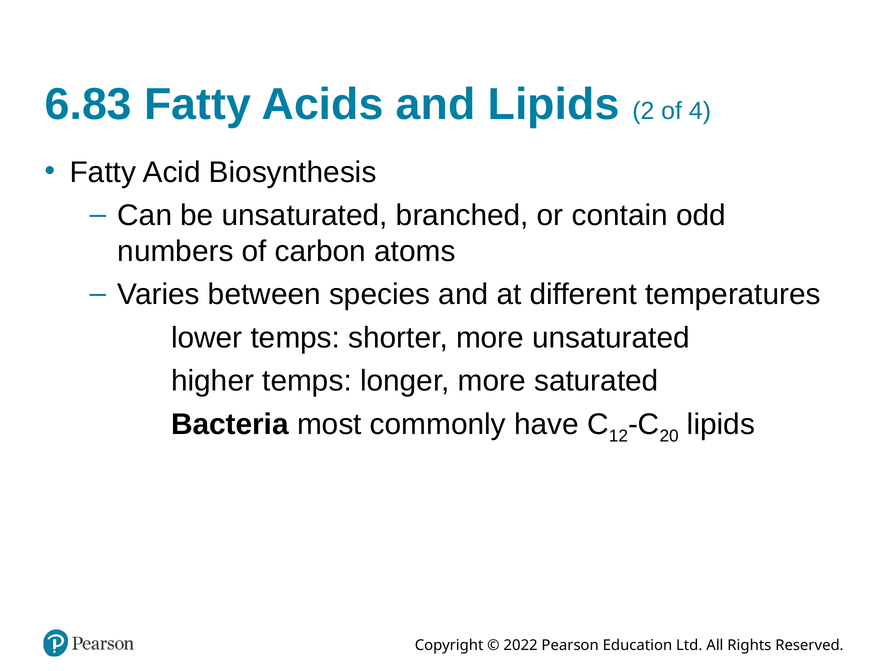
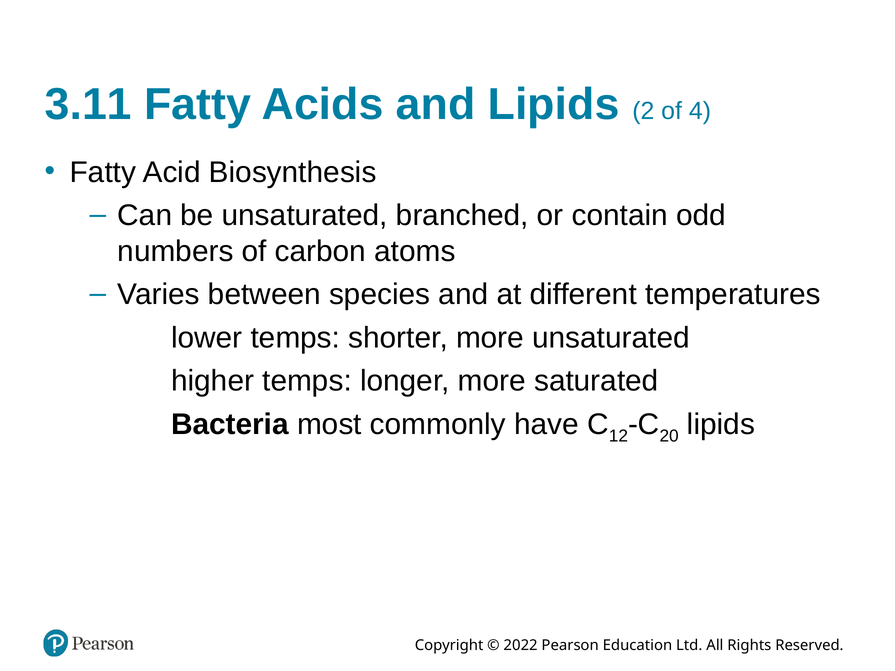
6.83: 6.83 -> 3.11 (88, 105)
